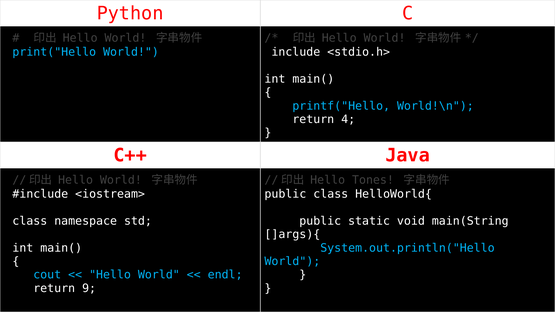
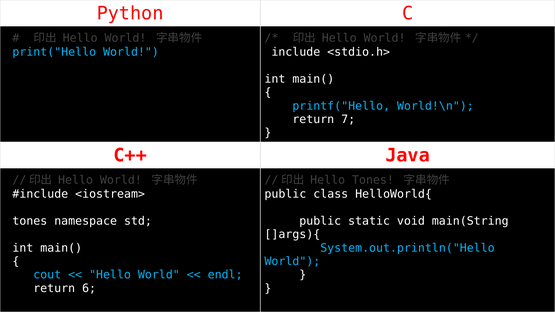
4: 4 -> 7 (348, 119)
class: class -> tones (30, 221)
9: 9 -> 6 (89, 288)
